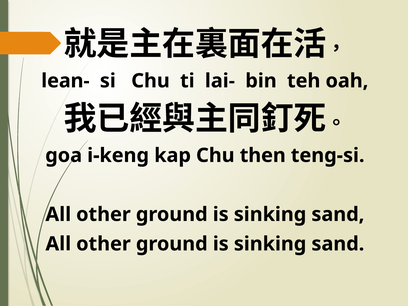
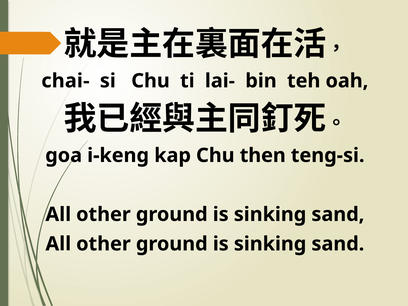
lean-: lean- -> chai- (65, 81)
